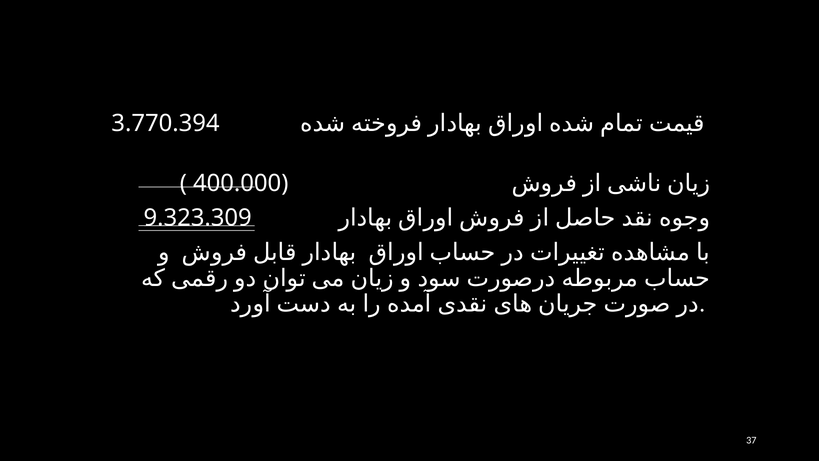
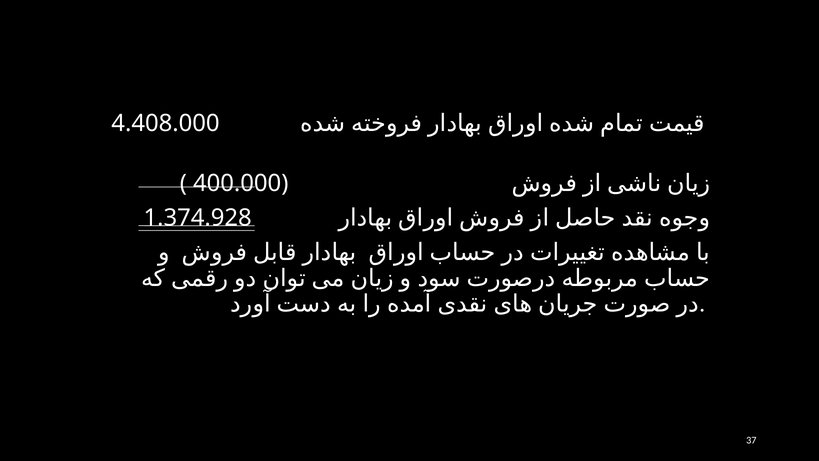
3.770.394: 3.770.394 -> 4.408.000 (165, 123)
9.323.309: 9.323.309 -> 1.374.928 (198, 218)
